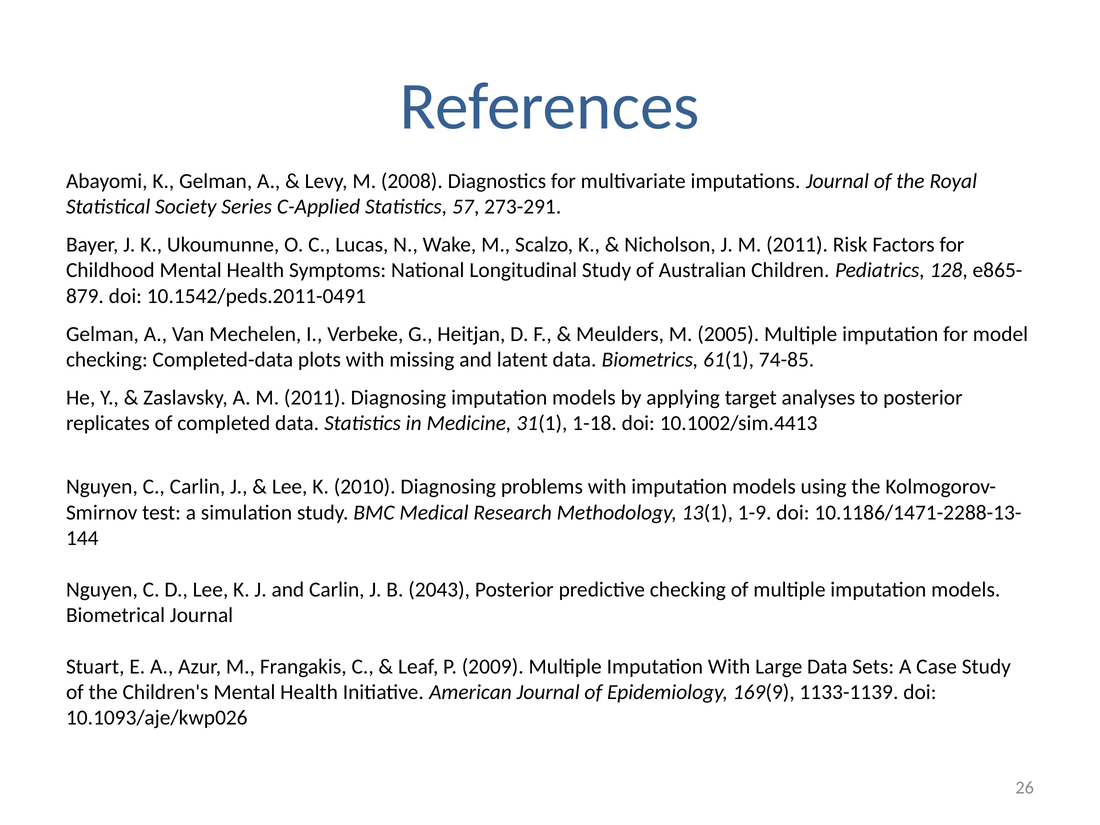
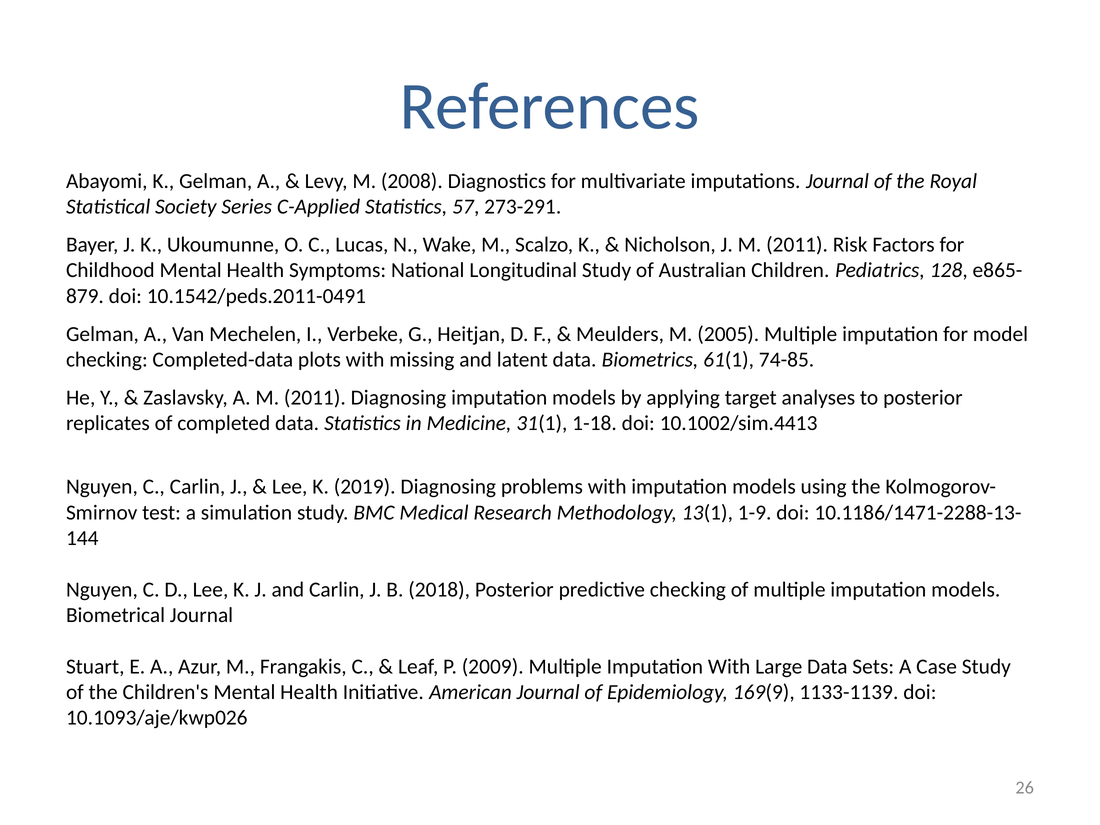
2010: 2010 -> 2019 (365, 487)
2043: 2043 -> 2018 (439, 589)
